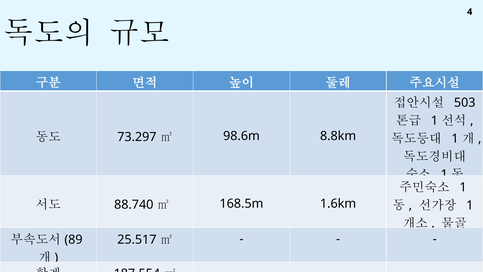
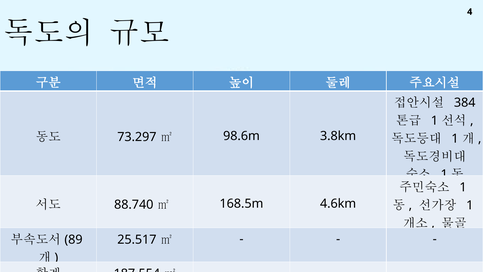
503: 503 -> 384 (465, 103)
8.8km: 8.8km -> 3.8km (338, 136)
1.6km: 1.6km -> 4.6km (338, 203)
